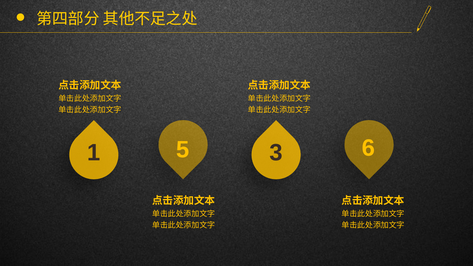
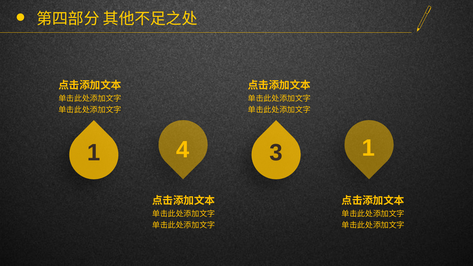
5: 5 -> 4 (183, 150)
3 6: 6 -> 1 (368, 148)
